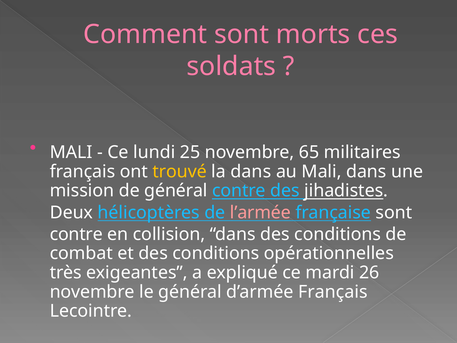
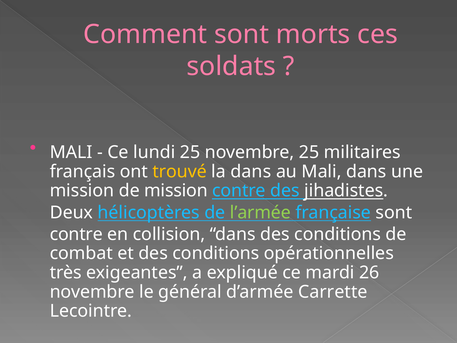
novembre 65: 65 -> 25 (309, 152)
de général: général -> mission (176, 191)
l’armée colour: pink -> light green (260, 212)
d’armée Français: Français -> Carrette (333, 292)
